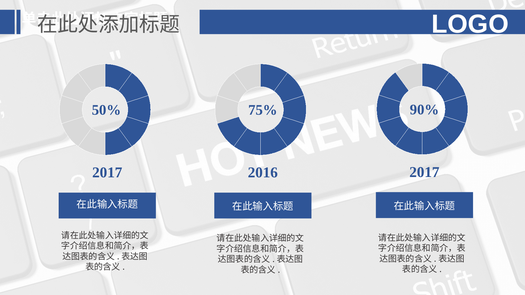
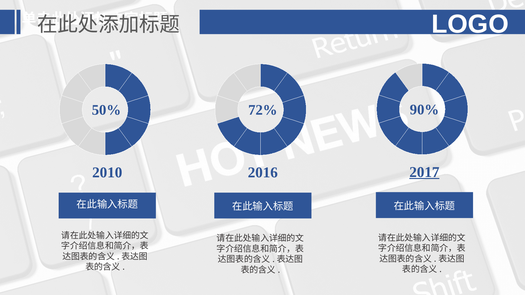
75%: 75% -> 72% (263, 110)
2017 underline: none -> present (424, 172)
2017: 2017 -> 2010 (107, 173)
